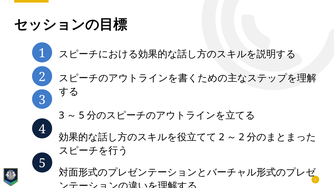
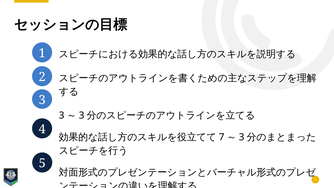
5: 5 -> 3 (82, 115)
2: 2 -> 7 (222, 137)
2: 2 -> 3 (242, 137)
